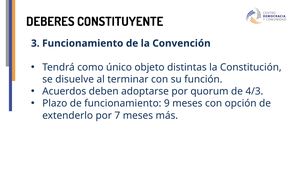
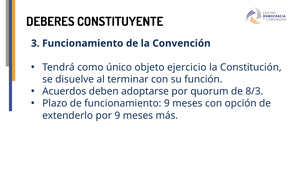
distintas: distintas -> ejercicio (187, 67)
4/3: 4/3 -> 8/3 (254, 91)
por 7: 7 -> 9 (117, 115)
